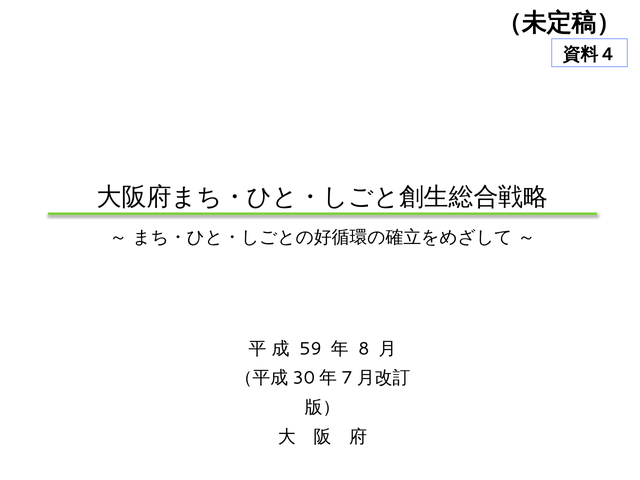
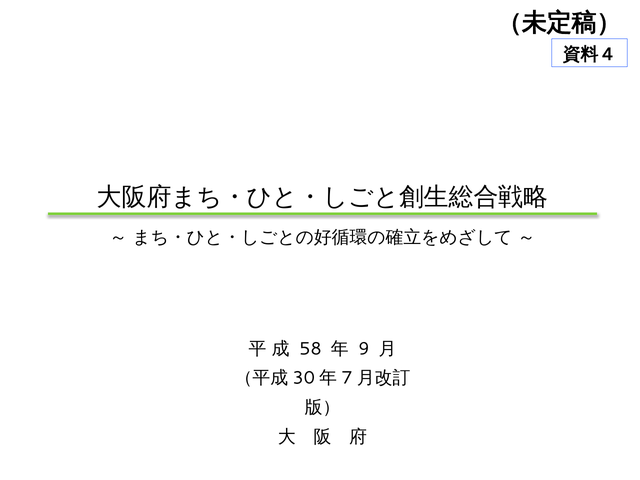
59: 59 -> 58 (310, 349)
8: 8 -> 9 (364, 349)
